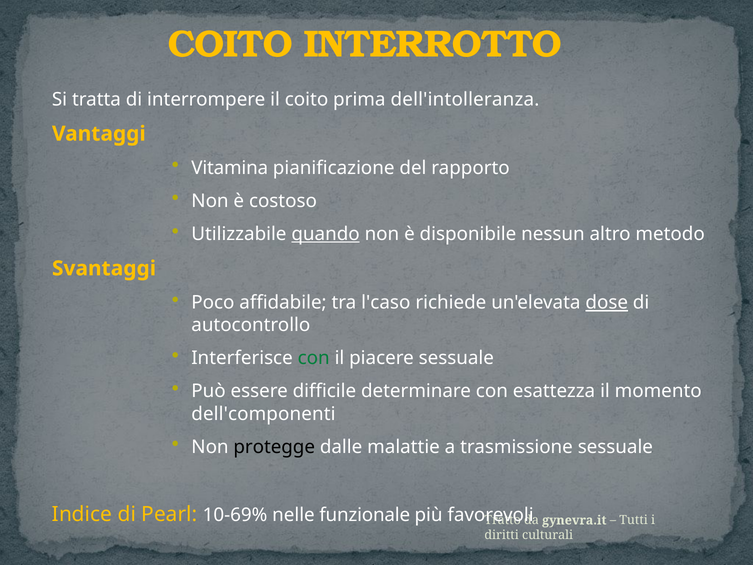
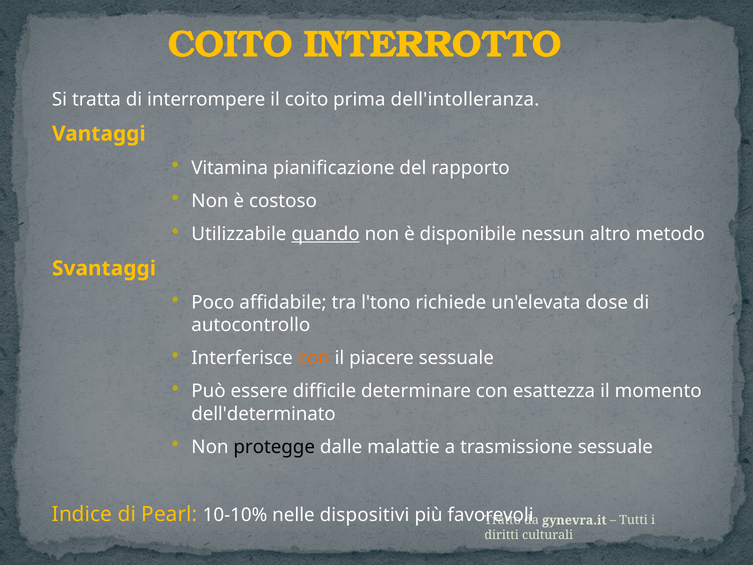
l'caso: l'caso -> l'tono (386, 302)
dose underline: present -> none (607, 302)
con colour: green -> orange (314, 358)
dell'componenti: dell'componenti -> dell'determinato (264, 414)
10-69%: 10-69% -> 10-10% (235, 515)
funzionale: funzionale -> dispositivi (365, 515)
